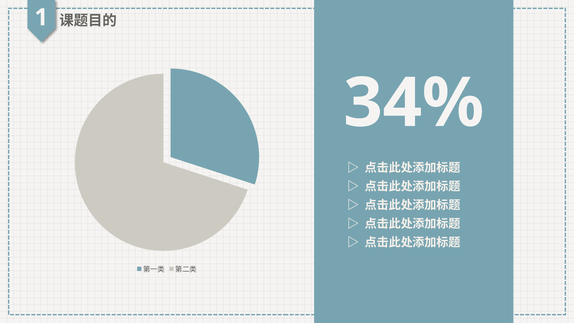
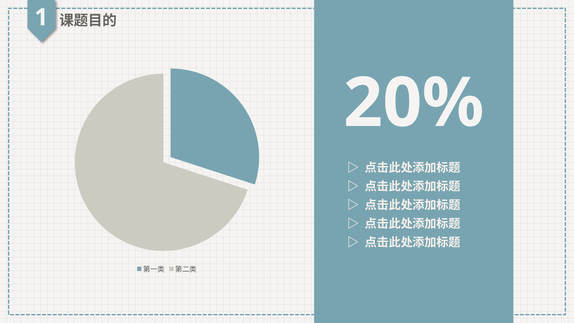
34%: 34% -> 20% (414, 103)
